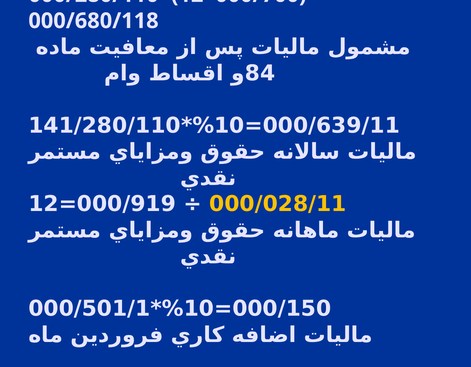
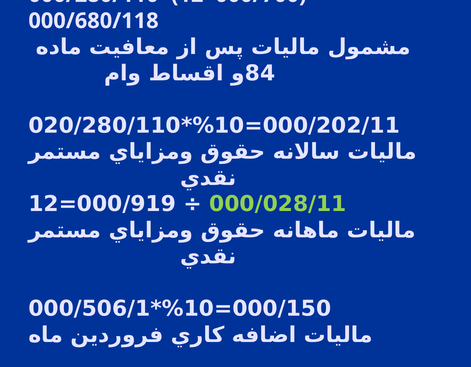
141/280/110: 141/280/110 -> 020/280/110 (105, 125)
000/639/11: 000/639/11 -> 000/202/11 (331, 125)
000/028/11 colour: yellow -> light green (278, 204)
000/501/1: 000/501/1 -> 000/506/1 (89, 309)
